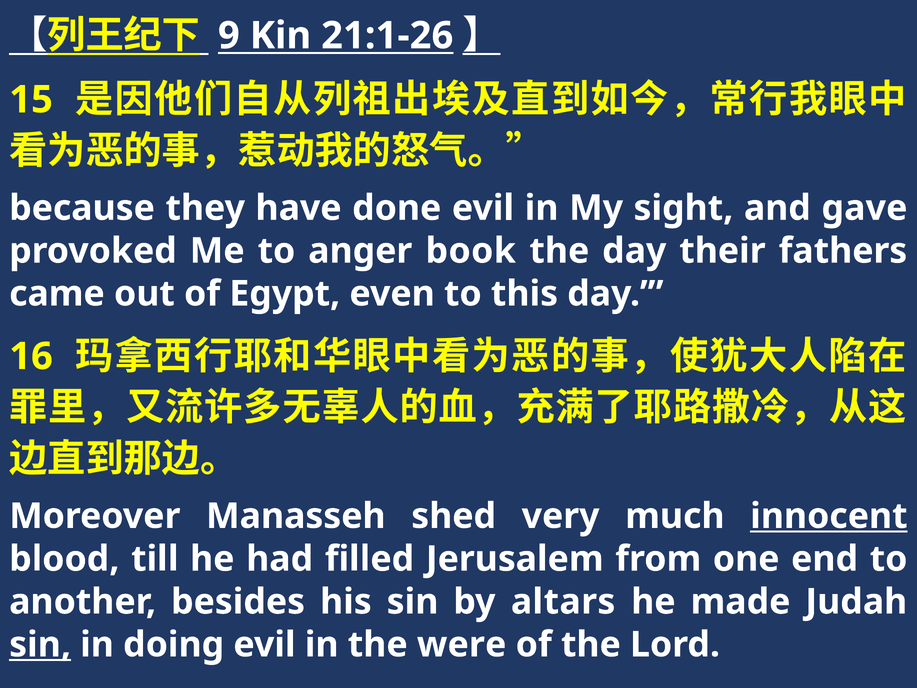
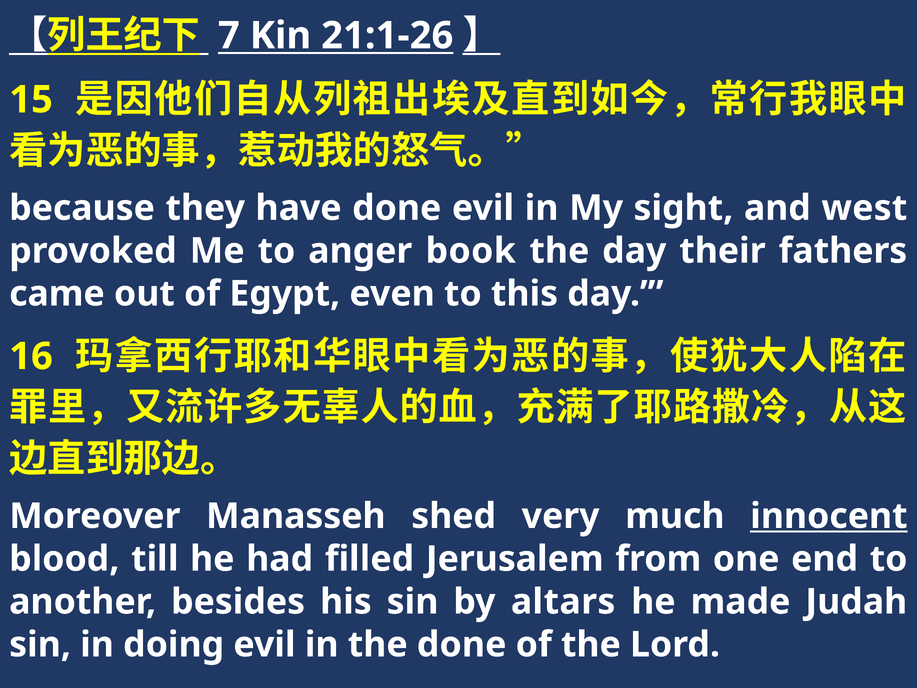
9: 9 -> 7 (229, 36)
gave: gave -> west (864, 208)
sin underline: present -> none (40, 644)
the were: were -> done (462, 644)
